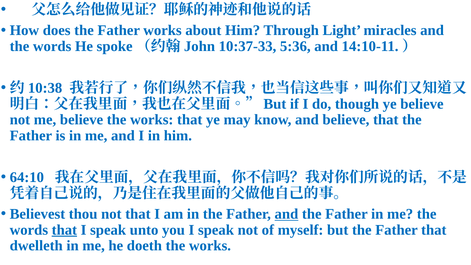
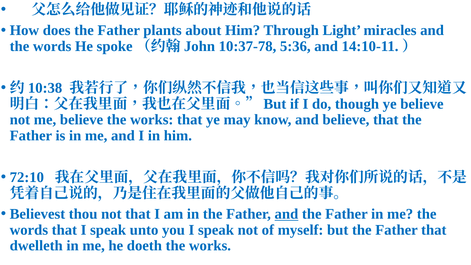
Father works: works -> plants (163, 30)
10:37-33: 10:37-33 -> 10:37-78 (248, 46)
64:10: 64:10 -> 72:10 (27, 177)
that underline: present -> none (64, 230)
